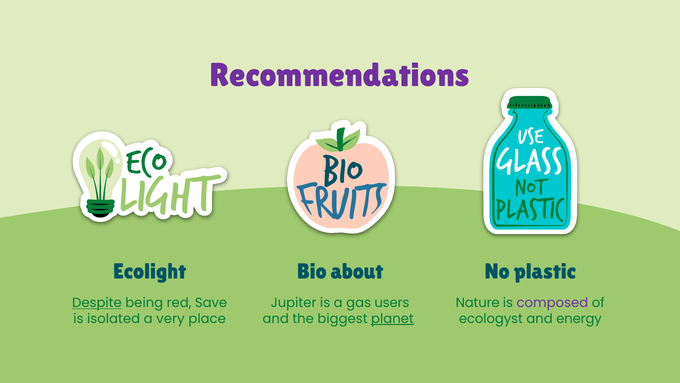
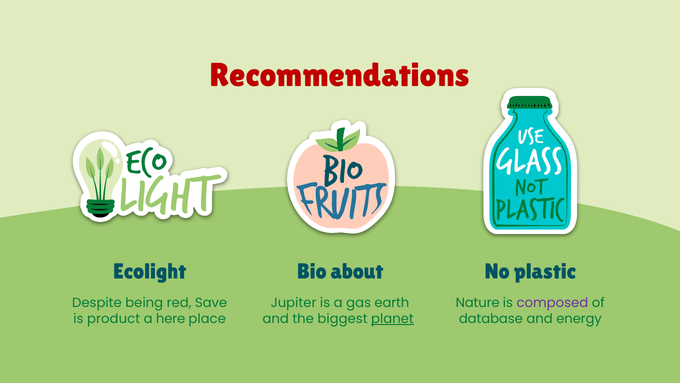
Recommendations colour: purple -> red (340, 75)
Despite underline: present -> none (97, 303)
users: users -> earth (392, 303)
isolated: isolated -> product (114, 318)
very: very -> here (171, 318)
ecologyst: ecologyst -> database (491, 318)
